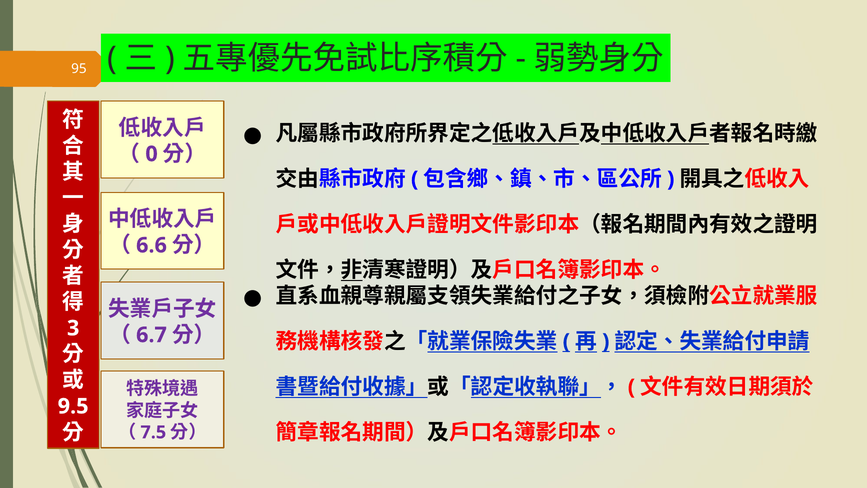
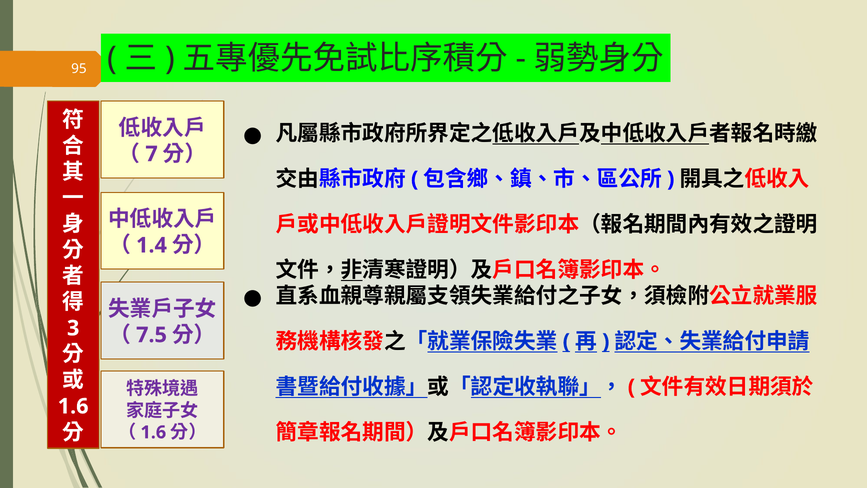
0: 0 -> 7 (152, 154)
6.6: 6.6 -> 1.4 (151, 245)
6.7: 6.7 -> 7.5 (151, 335)
9.5: 9.5 -> 1.6 (73, 406)
7.5: 7.5 -> 1.6 (153, 432)
